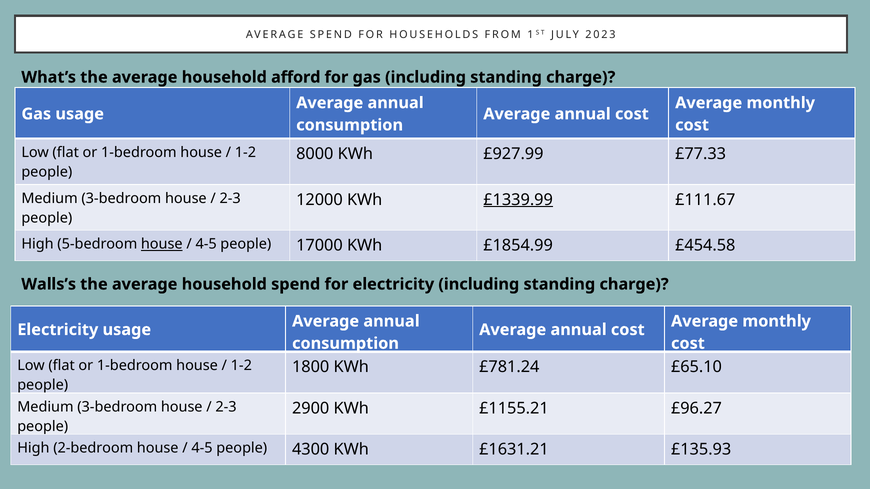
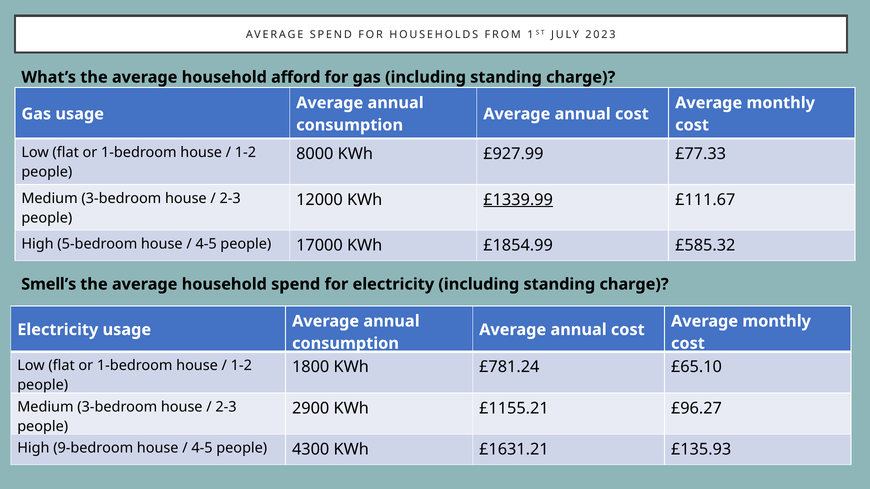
house underline: present -> none (162, 244)
£454.58: £454.58 -> £585.32 (705, 246)
Walls’s: Walls’s -> Smell’s (49, 284)
2-bedroom: 2-bedroom -> 9-bedroom (93, 448)
